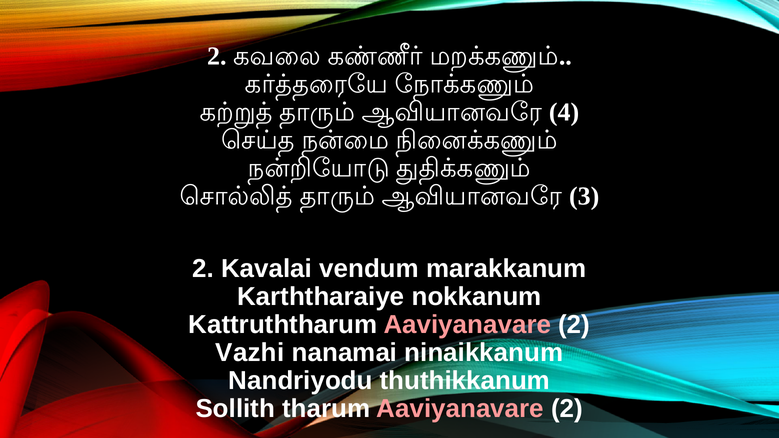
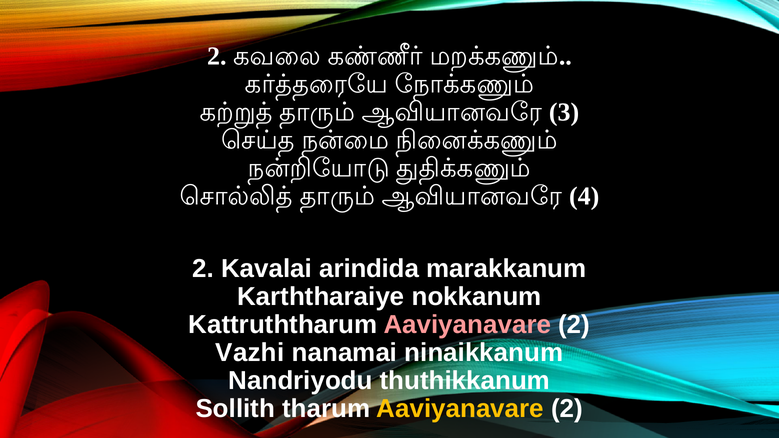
4: 4 -> 3 (564, 112)
3: 3 -> 4 (584, 196)
vendum: vendum -> arindida (369, 269)
Aaviyanavare colour: pink -> yellow (460, 409)
